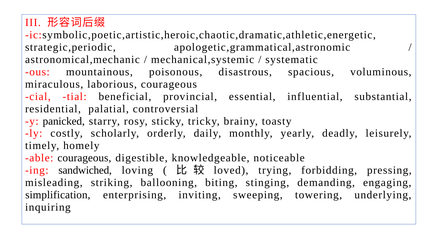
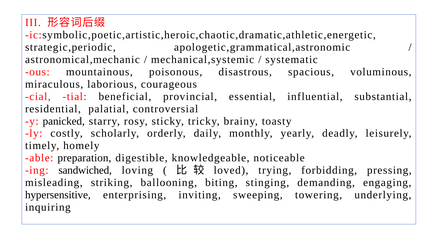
able courageous: courageous -> preparation (84, 158)
simplification: simplification -> hypersensitive (58, 195)
